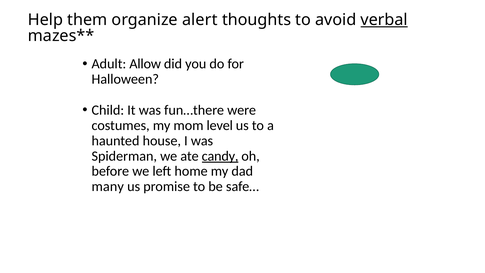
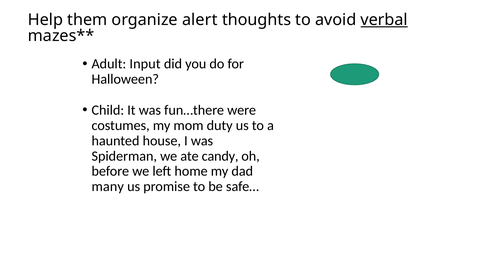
Allow: Allow -> Input (145, 64)
level: level -> duty (220, 125)
candy underline: present -> none (220, 156)
